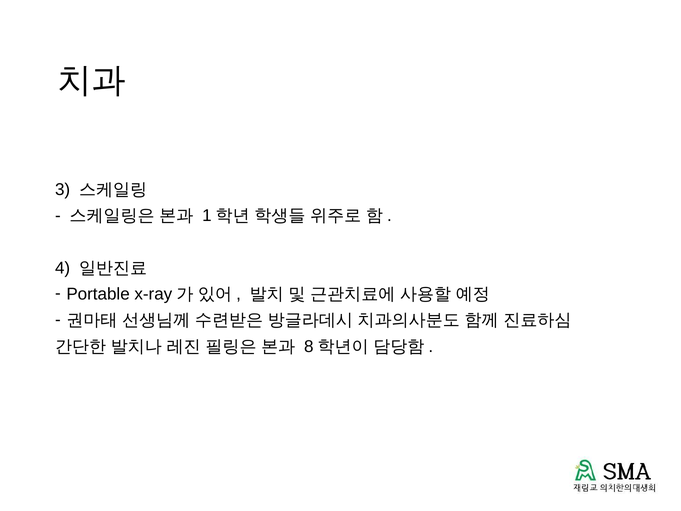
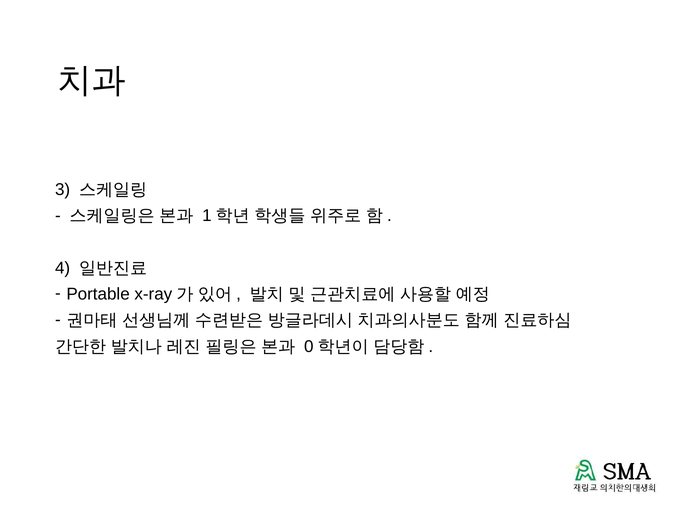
8: 8 -> 0 (309, 346)
